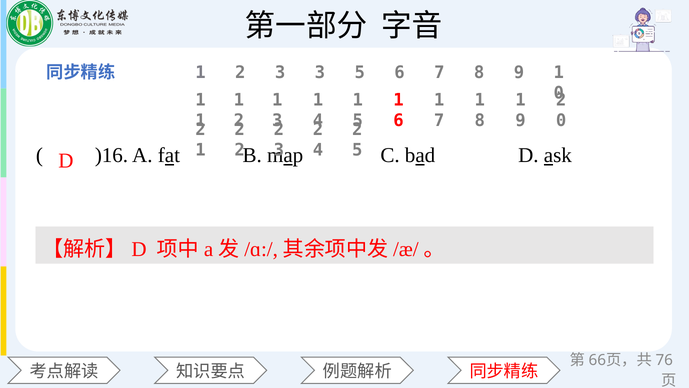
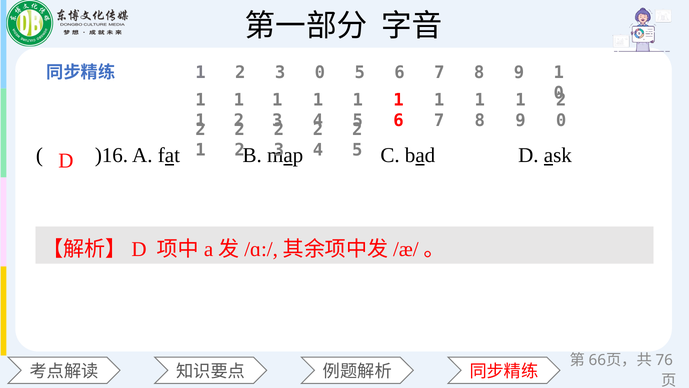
3 3: 3 -> 0 (320, 72)
